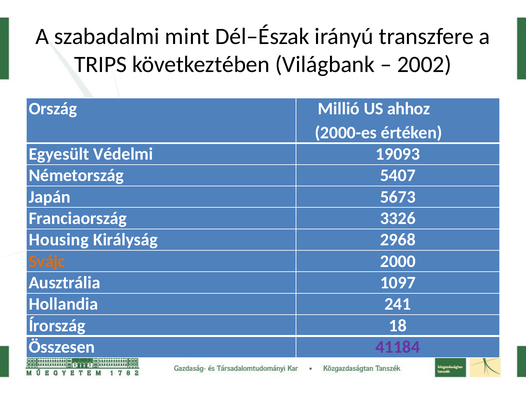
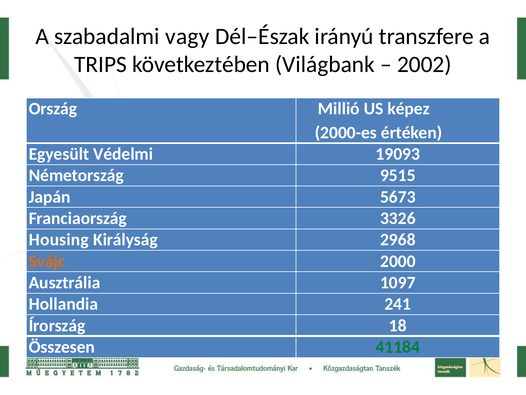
mint: mint -> vagy (187, 36)
ahhoz: ahhoz -> képez (409, 109)
5407: 5407 -> 9515 (398, 175)
41184 colour: purple -> green (398, 347)
